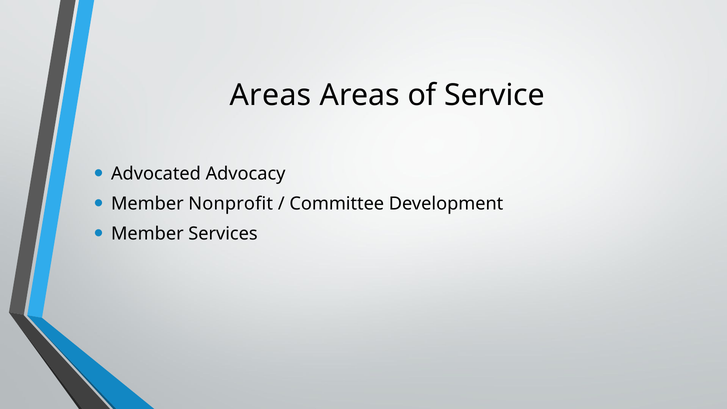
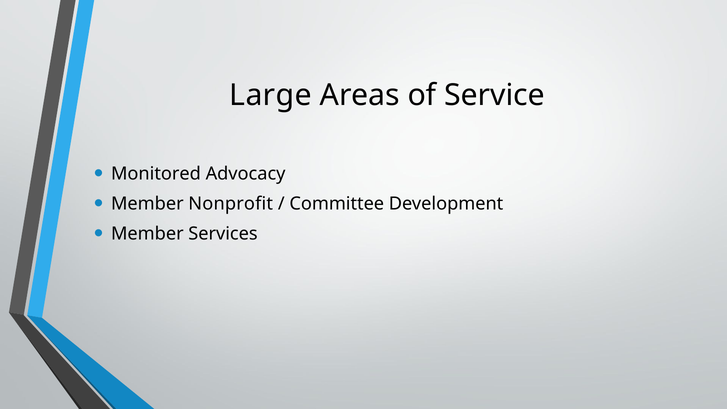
Areas: Areas -> Large (271, 95)
Advocated: Advocated -> Monitored (156, 174)
